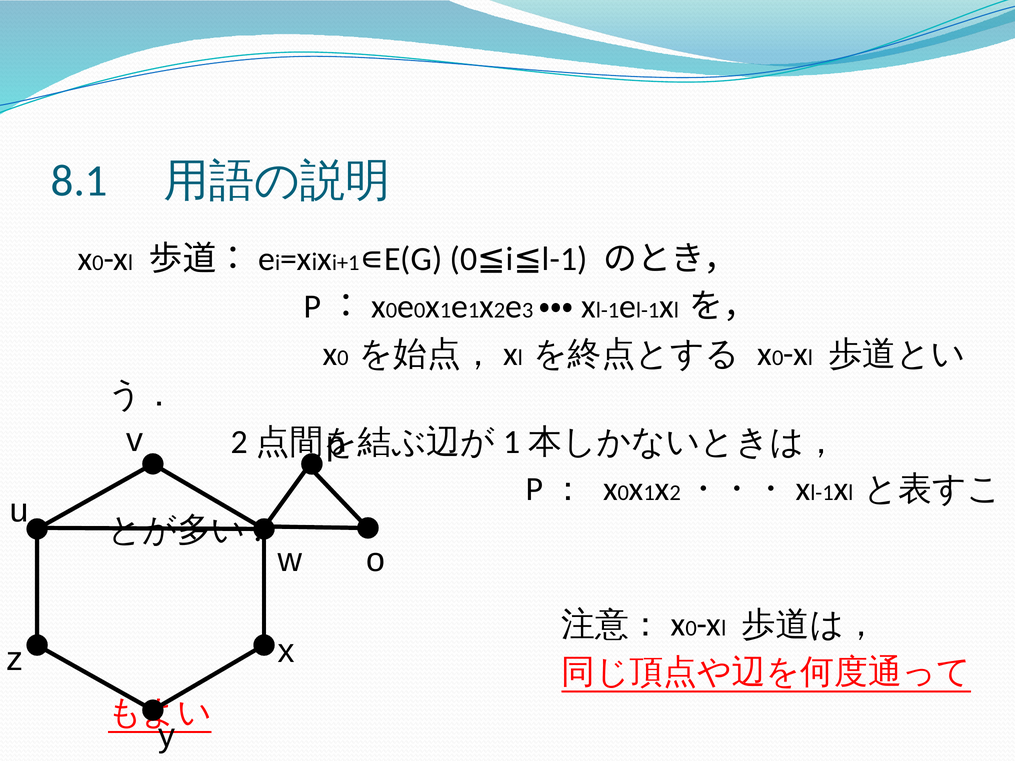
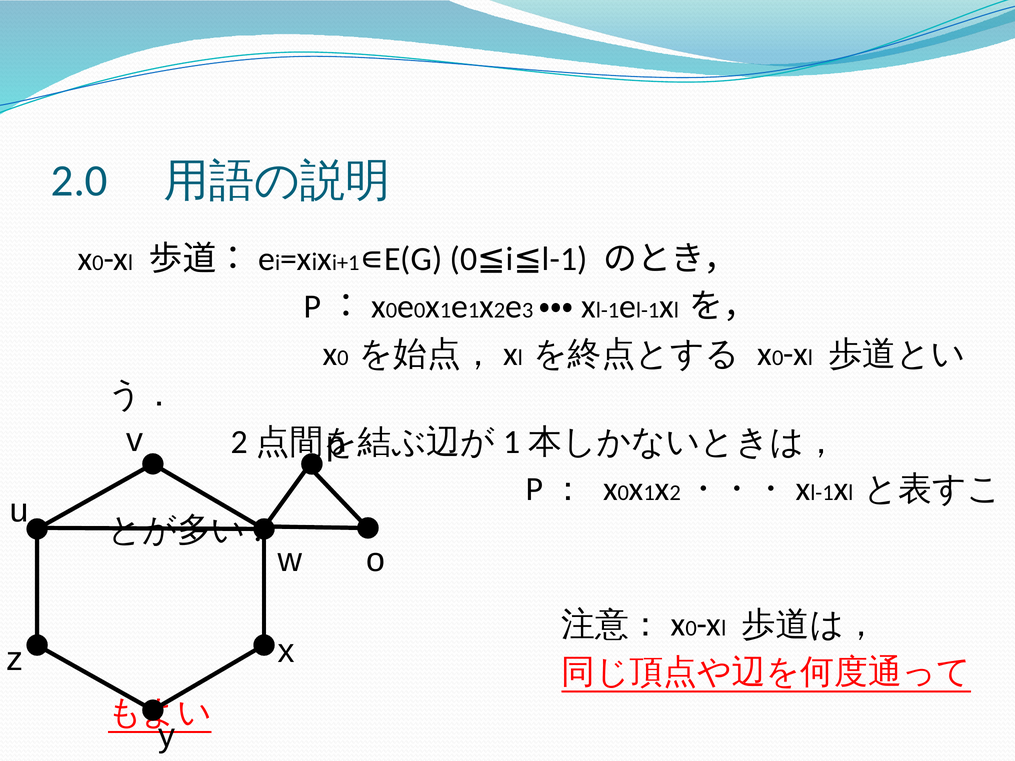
8.1: 8.1 -> 2.0 (79, 181)
